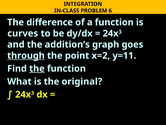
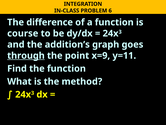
curves: curves -> course (23, 33)
x=2: x=2 -> x=9 (101, 55)
the underline: present -> none (37, 68)
original: original -> method (82, 81)
